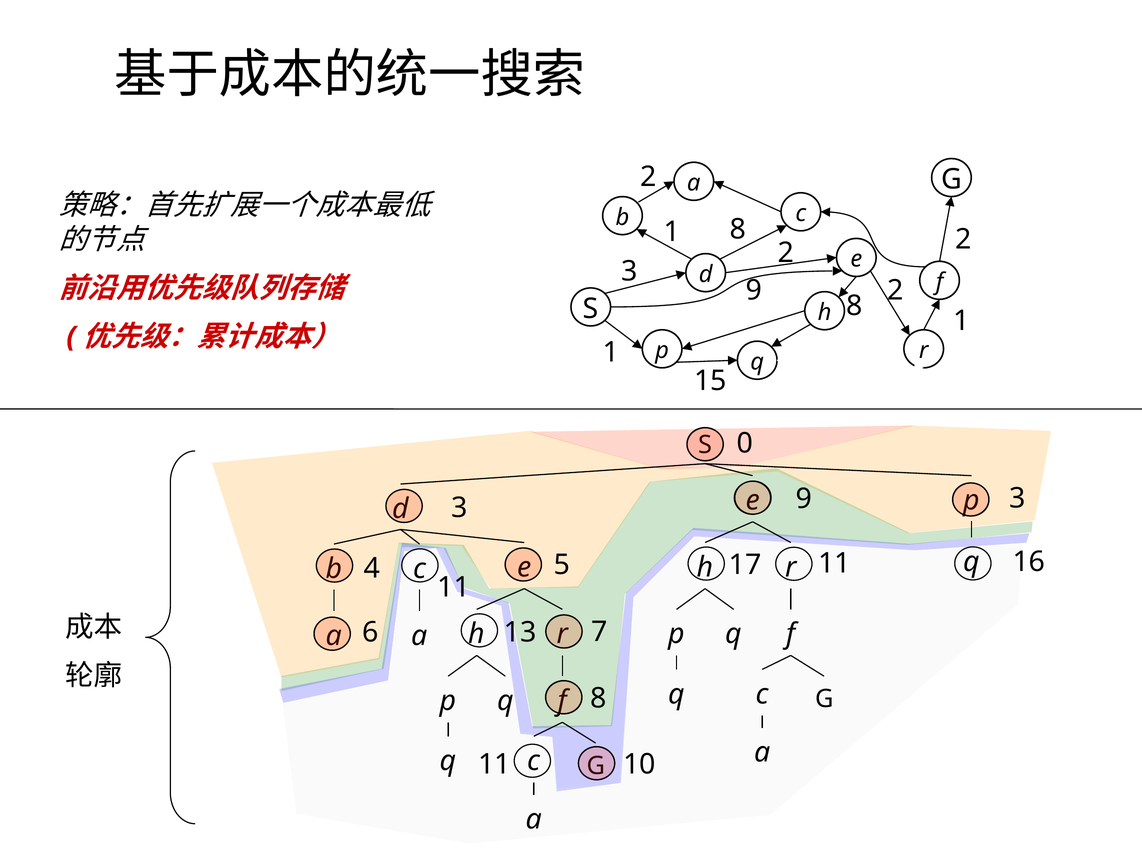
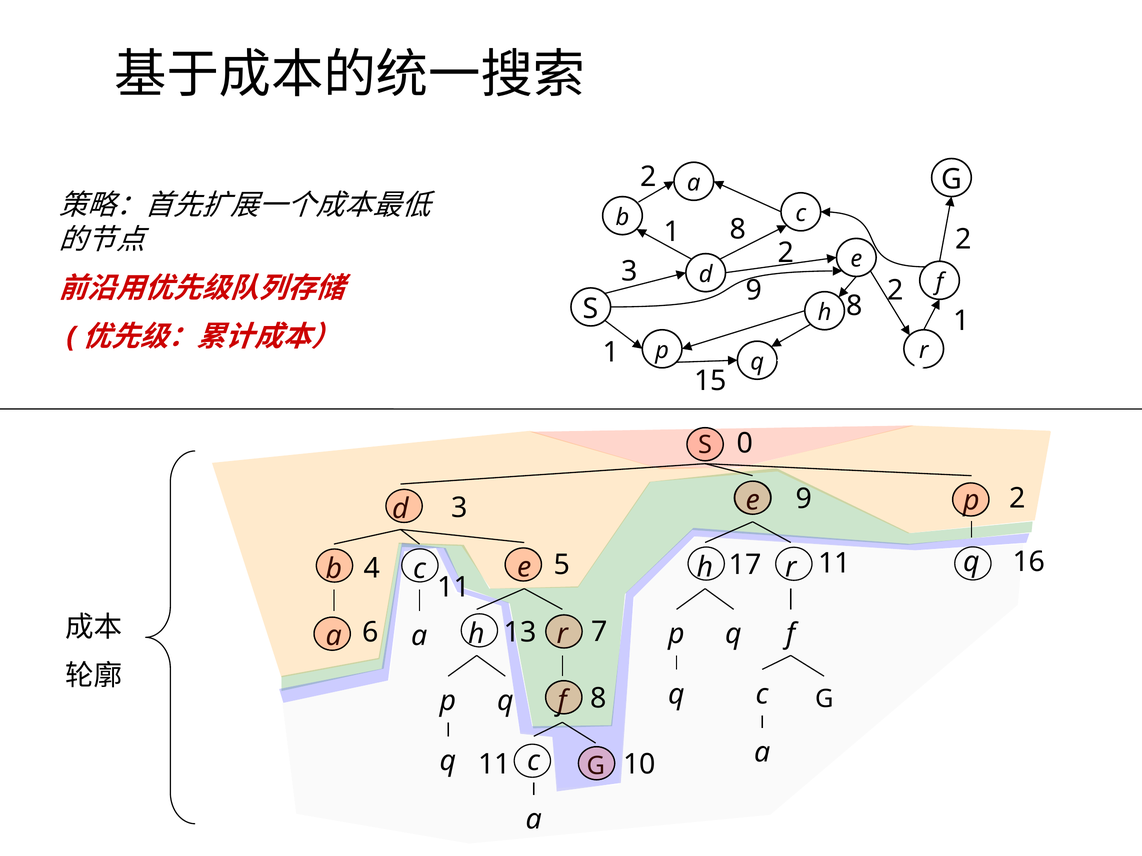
9 3: 3 -> 2 (1018, 499)
